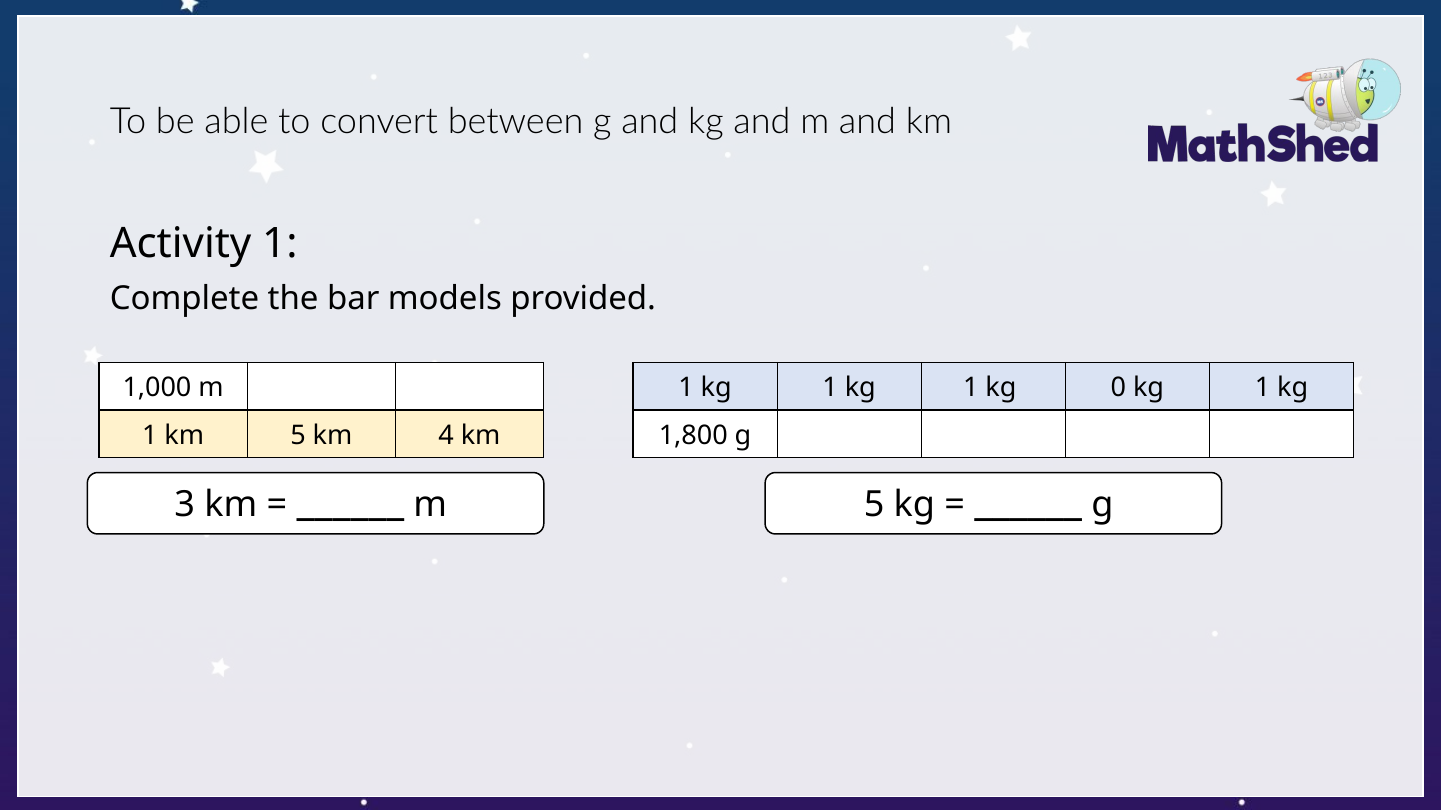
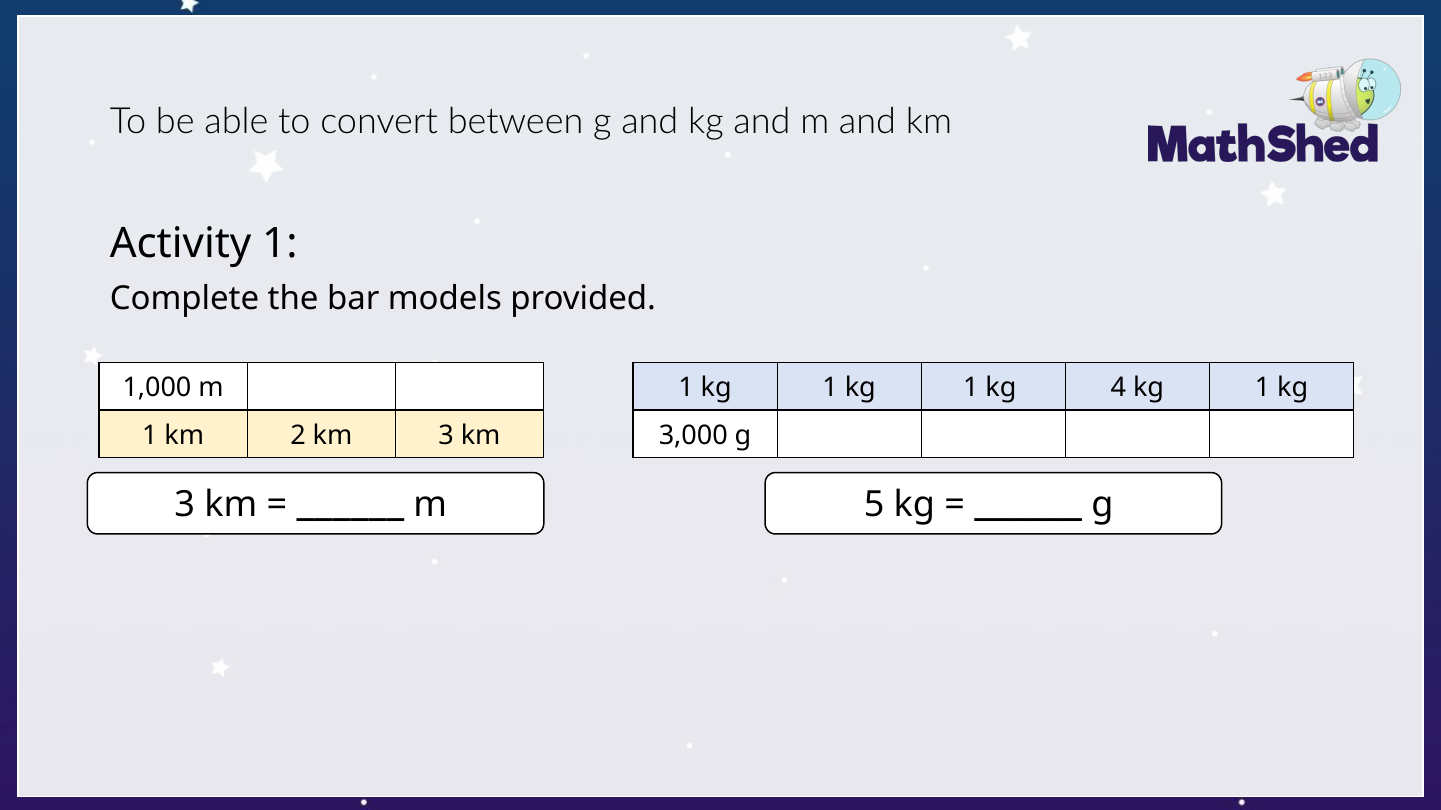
0: 0 -> 4 (1118, 388)
km 5: 5 -> 2 (298, 436)
km 4: 4 -> 3 (446, 436)
1,800: 1,800 -> 3,000 (693, 436)
